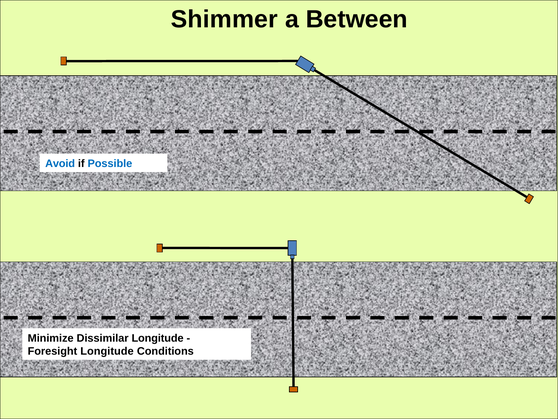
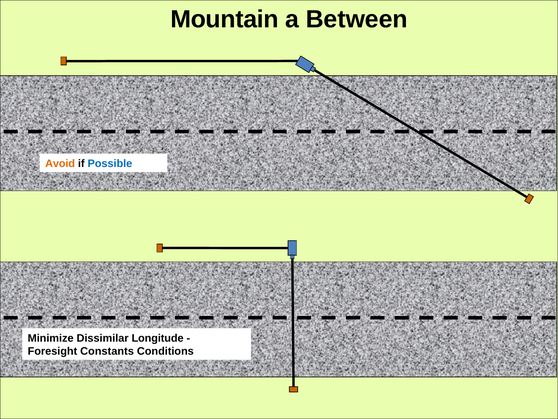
Shimmer: Shimmer -> Mountain (225, 19)
Avoid colour: blue -> orange (60, 163)
Foresight Longitude: Longitude -> Constants (107, 351)
